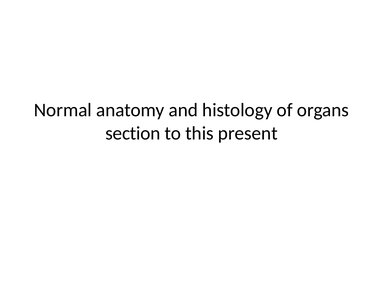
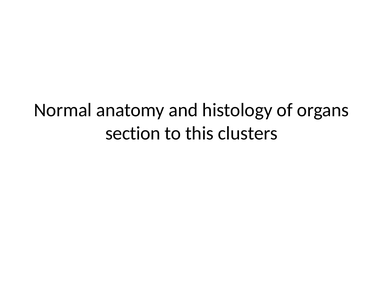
present: present -> clusters (248, 133)
